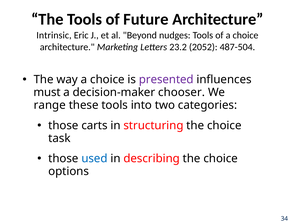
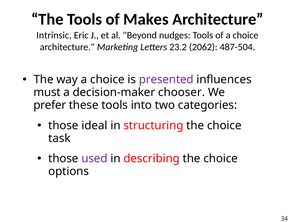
Future: Future -> Makes (146, 19)
2052: 2052 -> 2062 (203, 47)
range: range -> prefer (50, 105)
carts: carts -> ideal (94, 125)
used colour: blue -> purple (94, 158)
